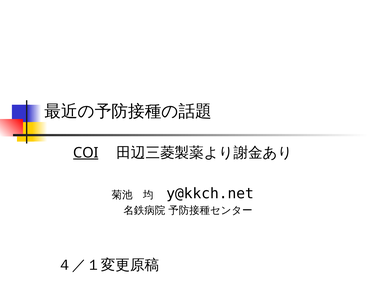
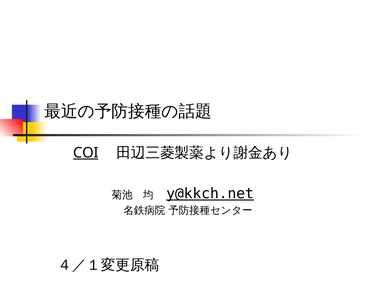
y@kkch.net underline: none -> present (210, 193)
